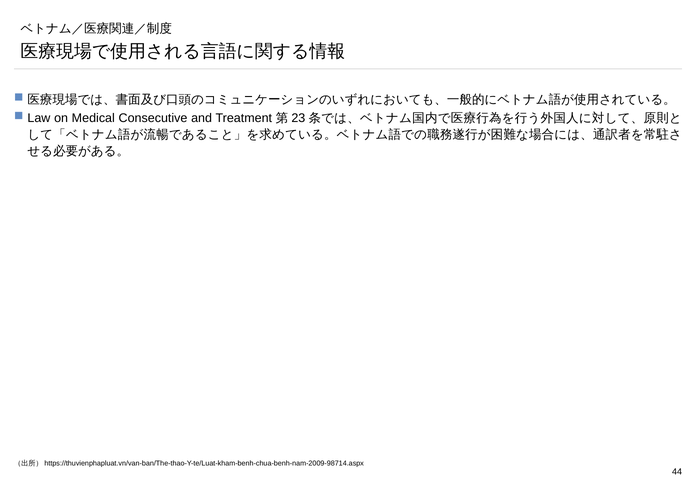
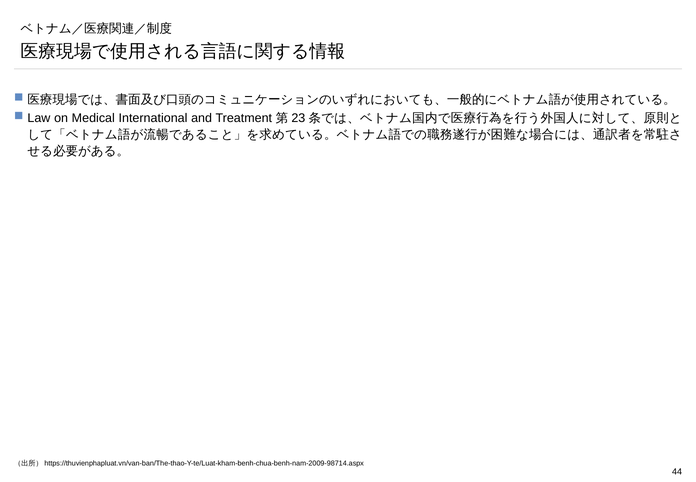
Consecutive: Consecutive -> International (153, 118)
